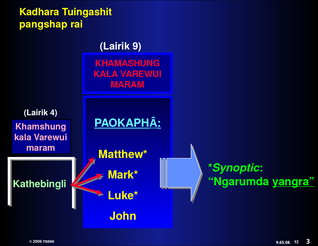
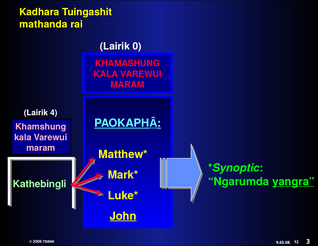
pangshap: pangshap -> mathanda (43, 24)
9: 9 -> 0 (137, 46)
John underline: none -> present (123, 216)
